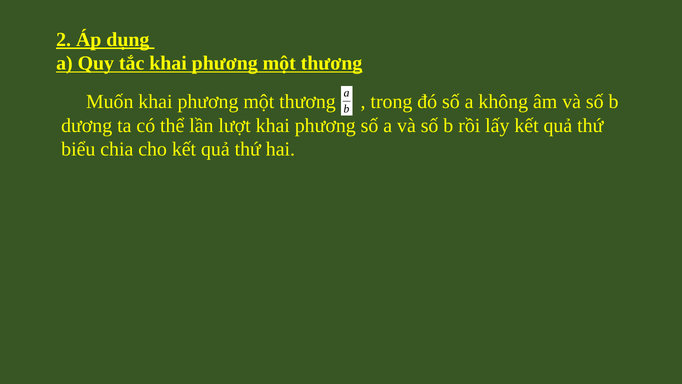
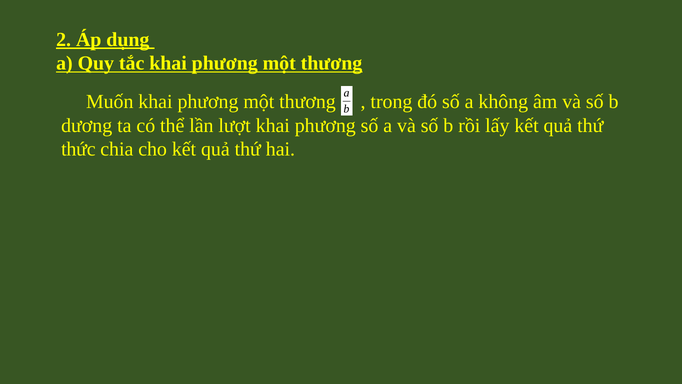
biểu: biểu -> thức (78, 149)
